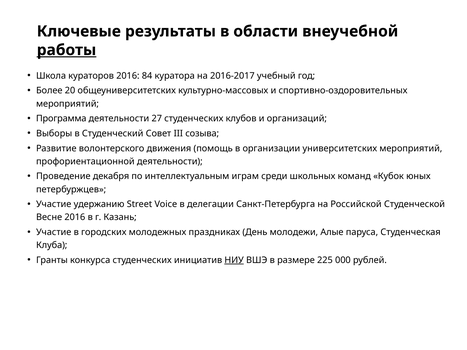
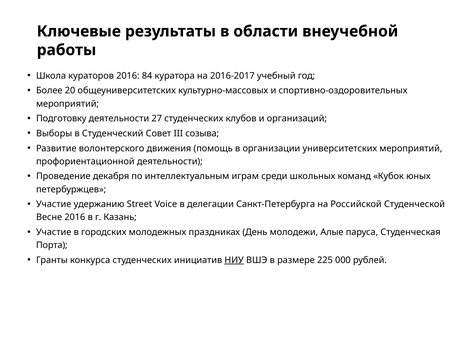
работы underline: present -> none (66, 50)
Программа: Программа -> Подготовку (61, 119)
Клуба: Клуба -> Порта (52, 245)
